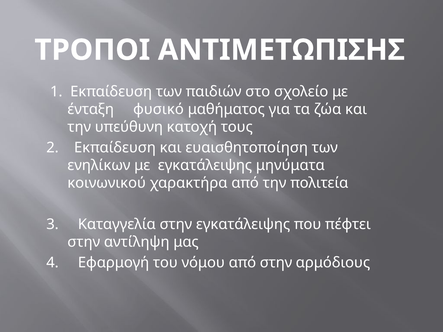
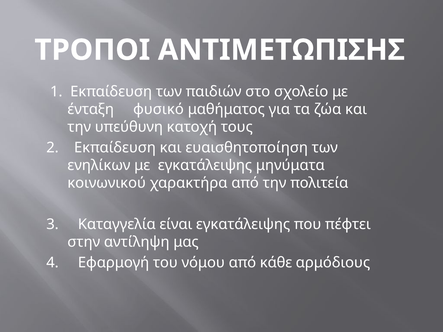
Καταγγελία στην: στην -> είναι (176, 225)
από στην: στην -> κάθε (276, 263)
